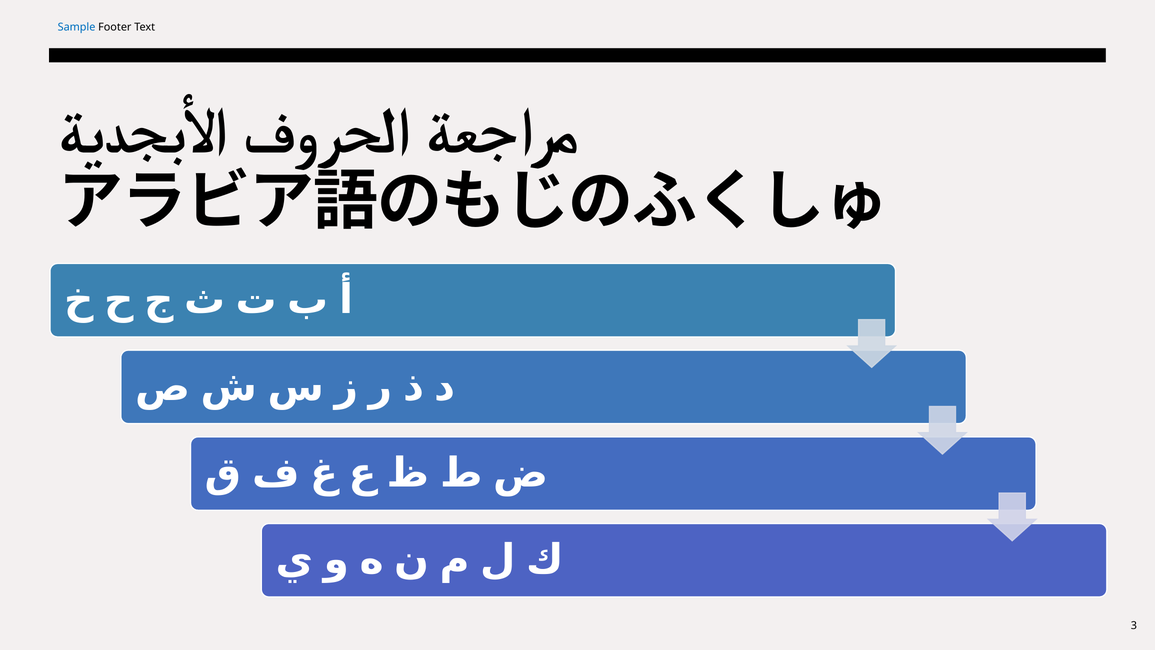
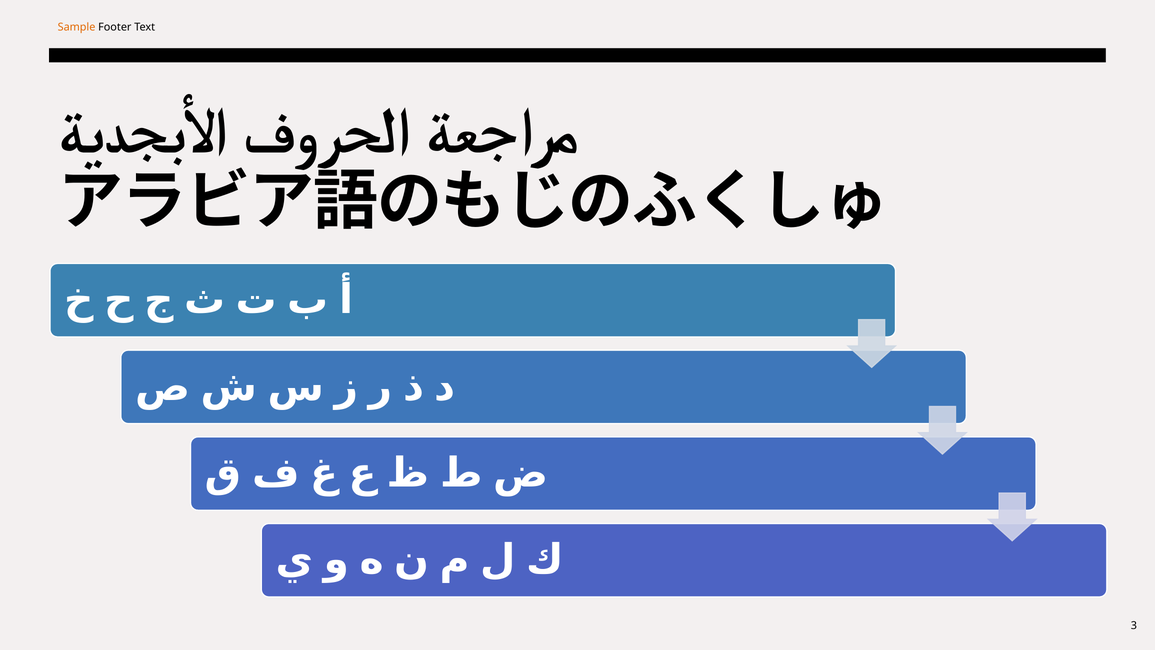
Sample colour: blue -> orange (77, 27)
